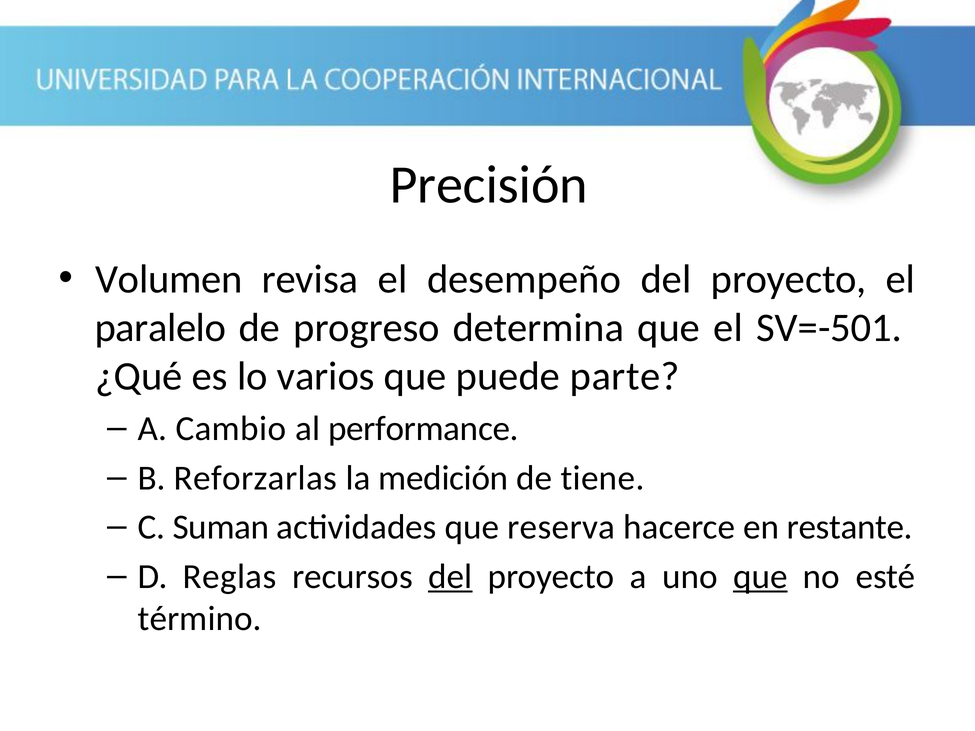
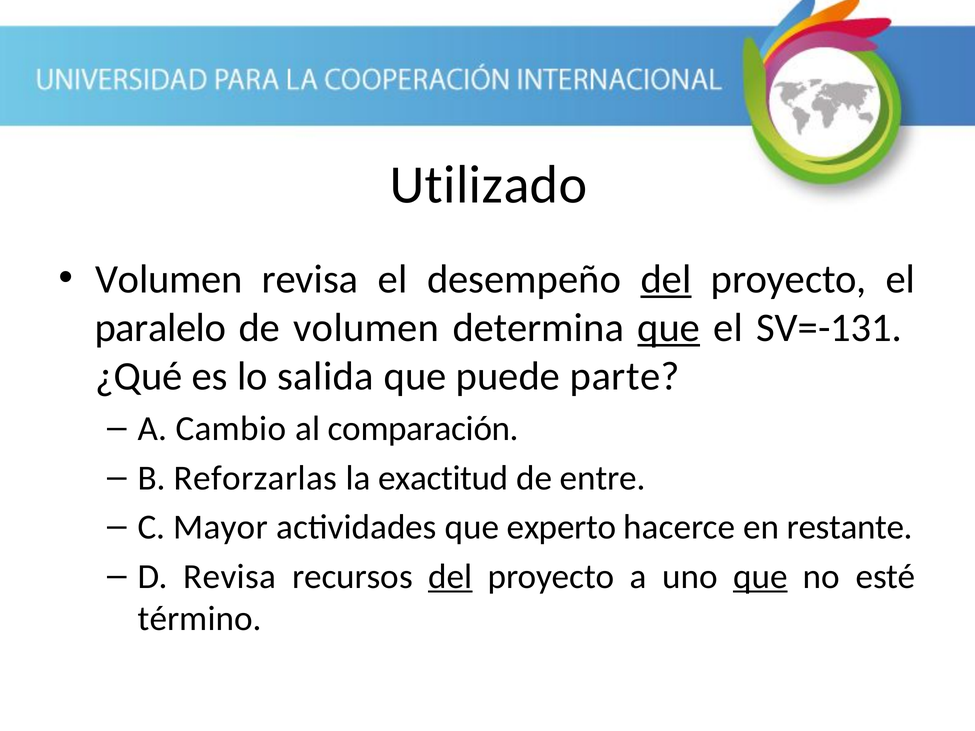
Precisión: Precisión -> Utilizado (488, 185)
del underline: none -> present (666, 279)
de progreso: progreso -> volumen (366, 328)
que underline: none -> present (669, 328)
SV=-501: SV=-501 -> SV=-131 (829, 328)
varios: varios -> salida (326, 377)
performance: performance -> comparación (423, 429)
medición: medición -> exactitud (443, 478)
tiene: tiene -> entre (603, 478)
Suman: Suman -> Mayor (221, 527)
reserva: reserva -> experto (562, 527)
D Reglas: Reglas -> Revisa (230, 577)
